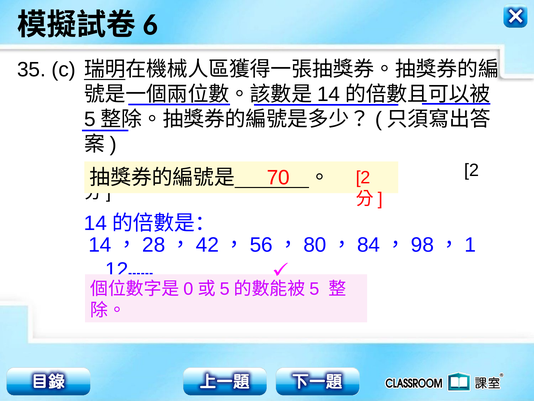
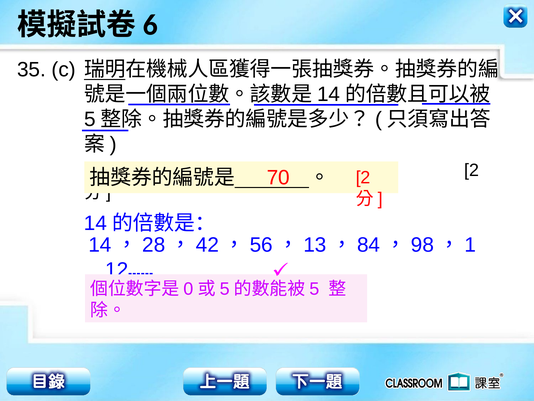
80: 80 -> 13 (315, 245)
